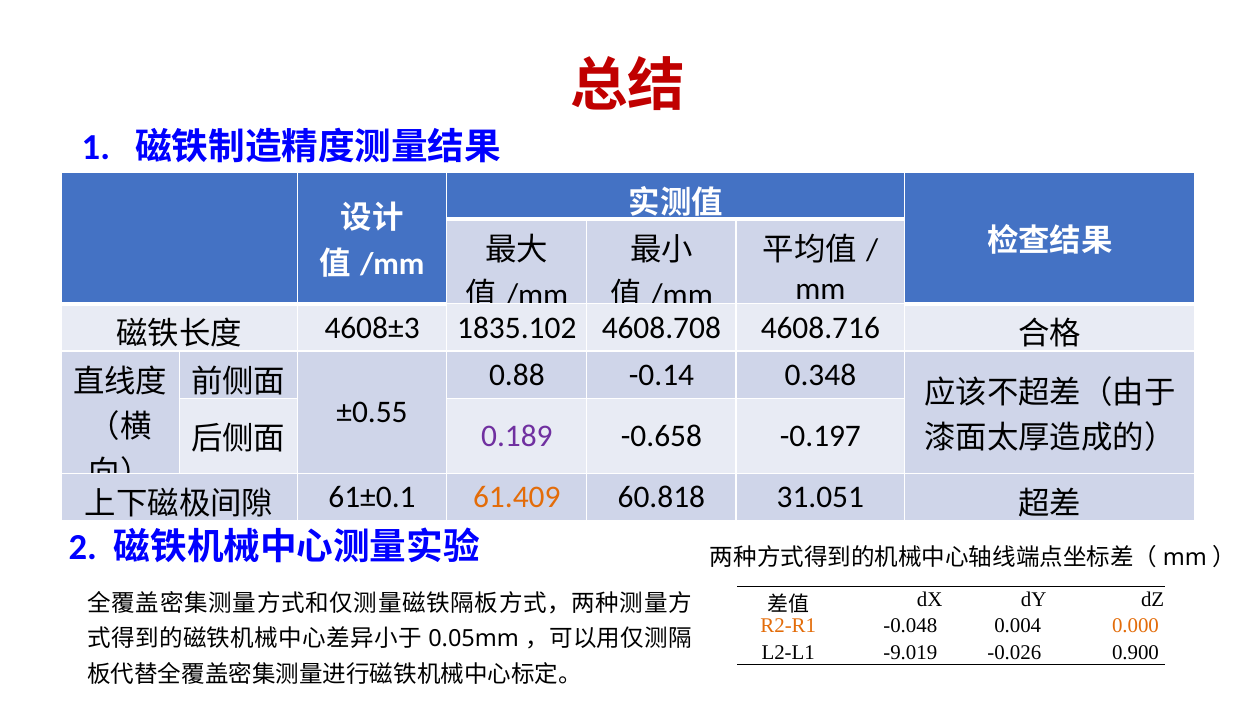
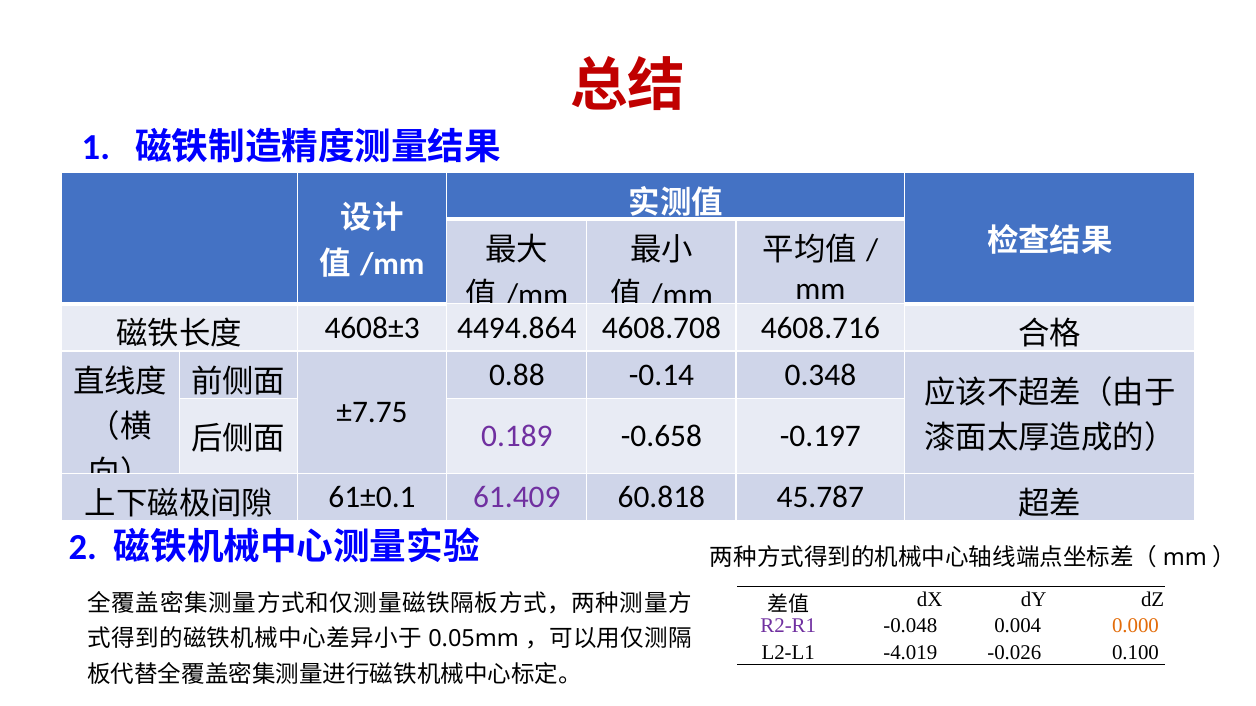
1835.102: 1835.102 -> 4494.864 (517, 328)
±0.55: ±0.55 -> ±7.75 (372, 413)
61.409 colour: orange -> purple (517, 498)
31.051: 31.051 -> 45.787 (820, 498)
R2-R1 colour: orange -> purple (788, 626)
-9.019: -9.019 -> -4.019 (910, 653)
0.900: 0.900 -> 0.100 (1135, 653)
